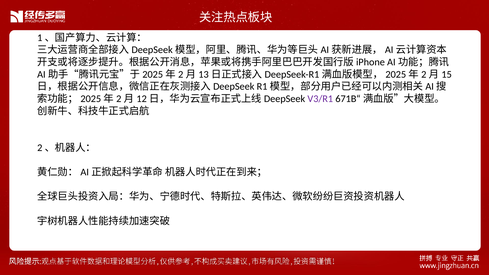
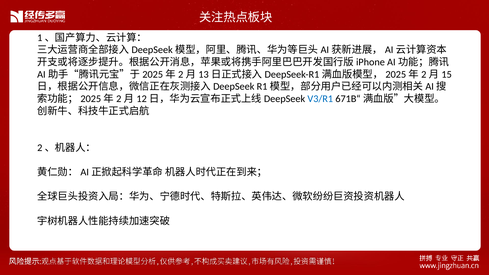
V3/R1 colour: purple -> blue (320, 99)
